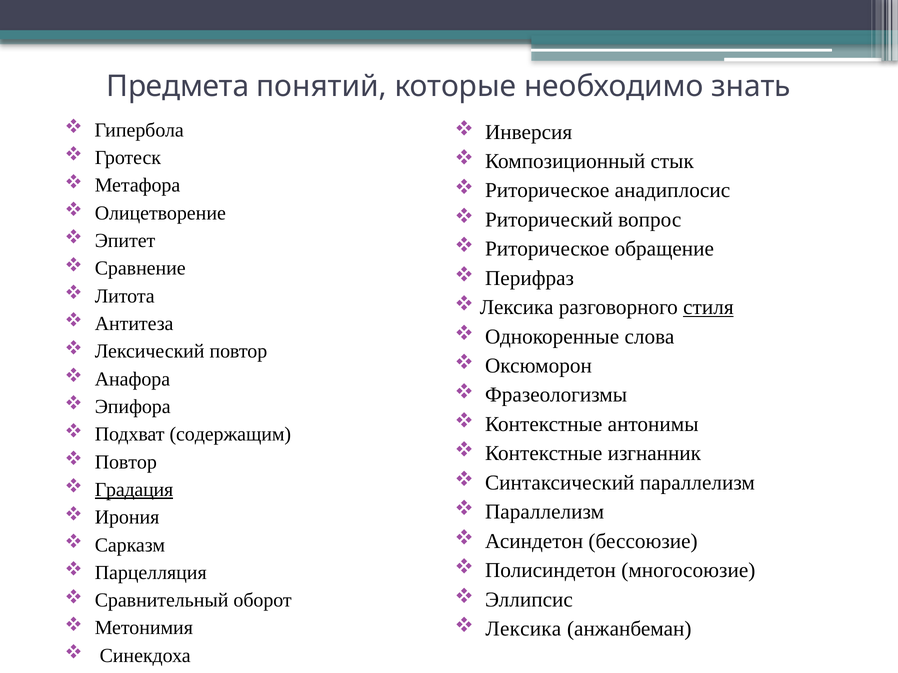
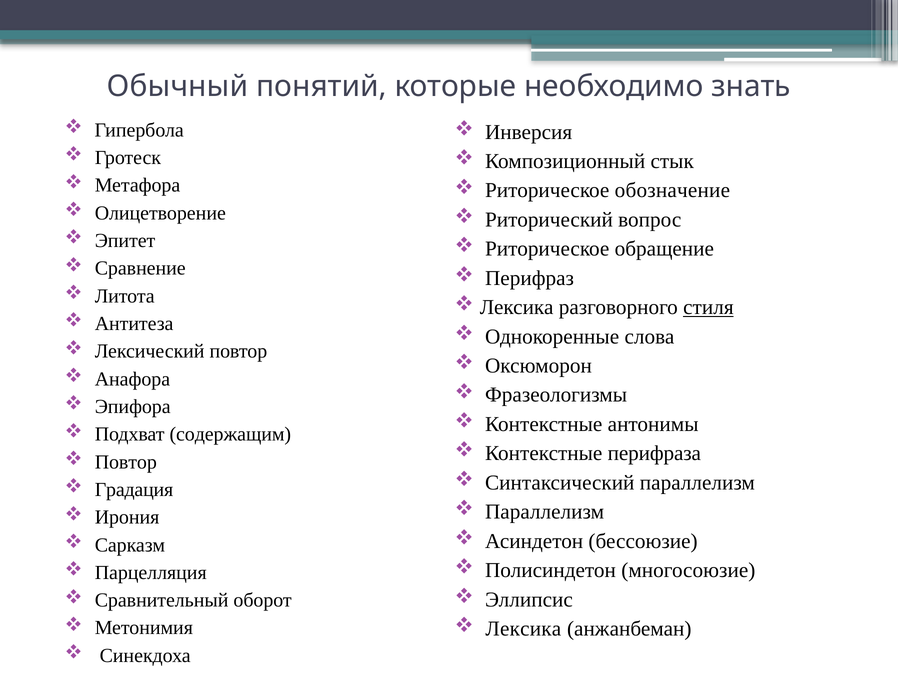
Предмета: Предмета -> Обычный (178, 86)
анадиплосис: анадиплосис -> обозначение (672, 191)
изгнанник: изгнанник -> перифраза (654, 454)
Градация underline: present -> none (134, 490)
